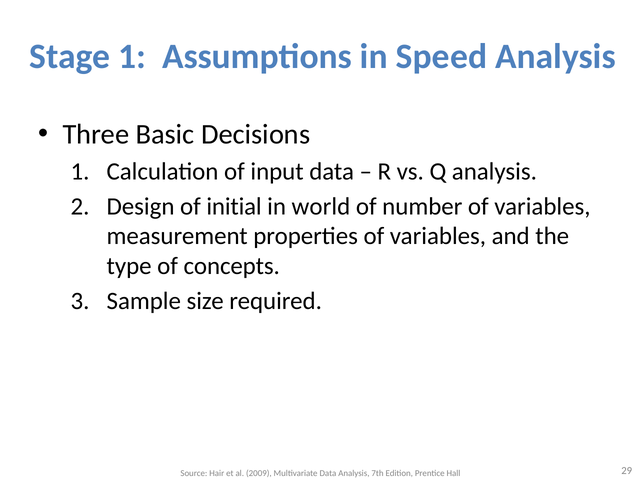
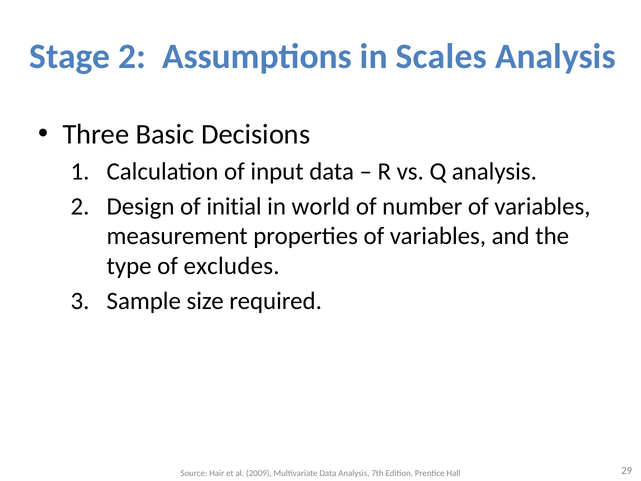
Stage 1: 1 -> 2 (132, 57)
Speed: Speed -> Scales (441, 57)
concepts: concepts -> excludes (232, 266)
